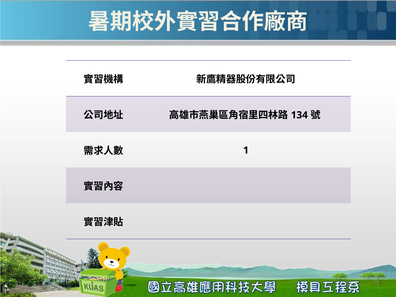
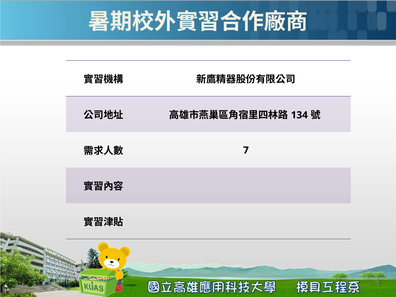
1: 1 -> 7 (246, 150)
